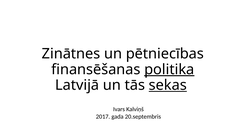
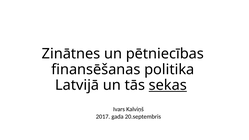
politika underline: present -> none (169, 69)
